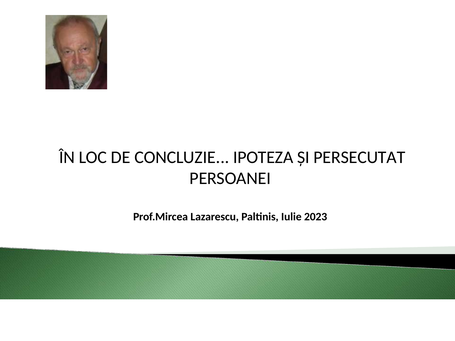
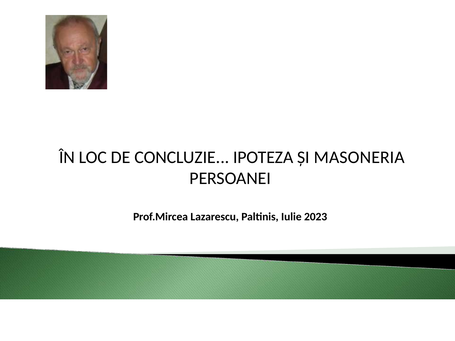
PERSECUTAT: PERSECUTAT -> MASONERIA (359, 157)
